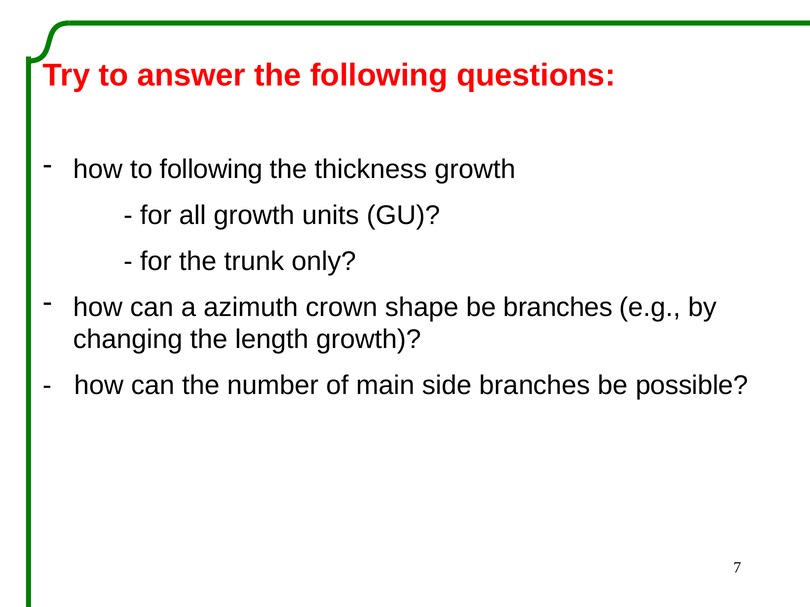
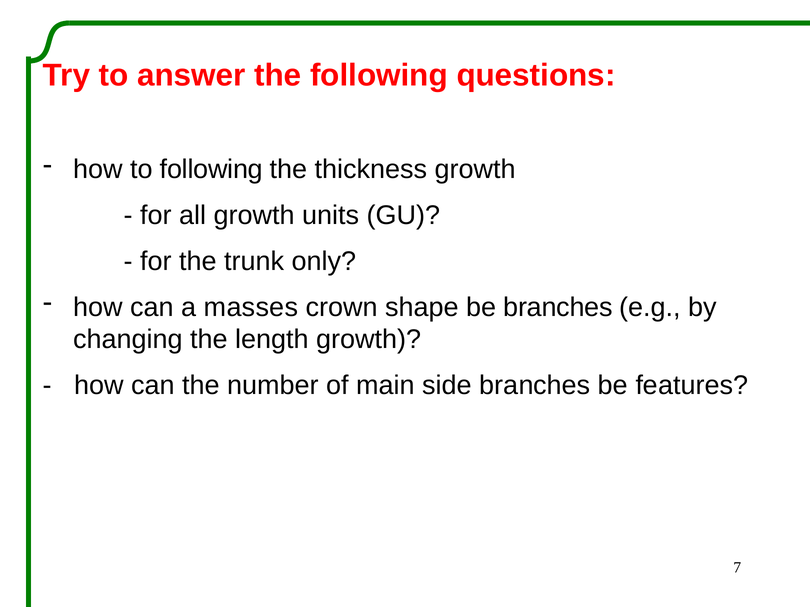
azimuth: azimuth -> masses (251, 307)
possible: possible -> features (692, 386)
